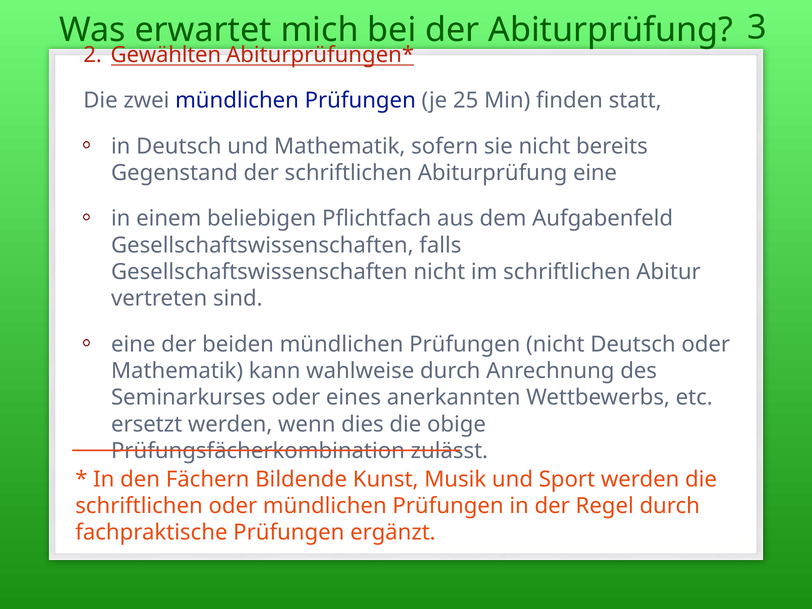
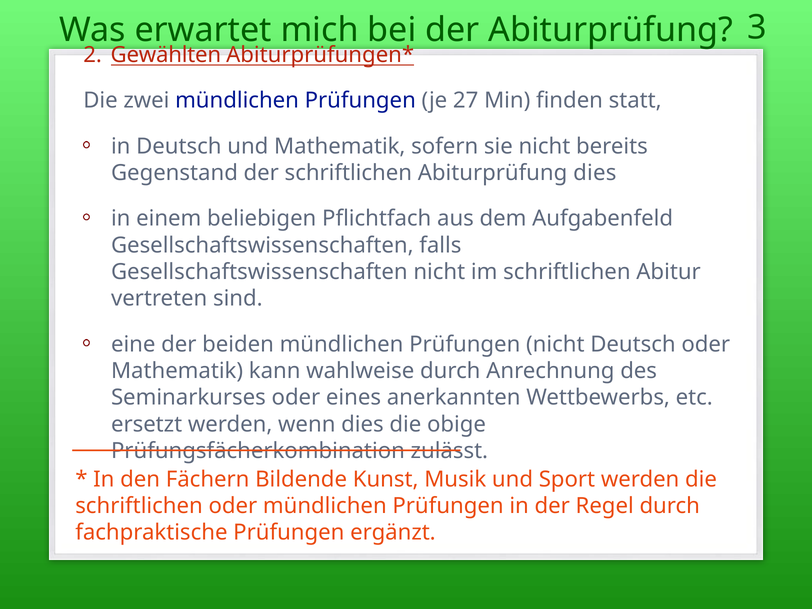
25: 25 -> 27 (466, 101)
Abiturprüfung eine: eine -> dies (595, 173)
